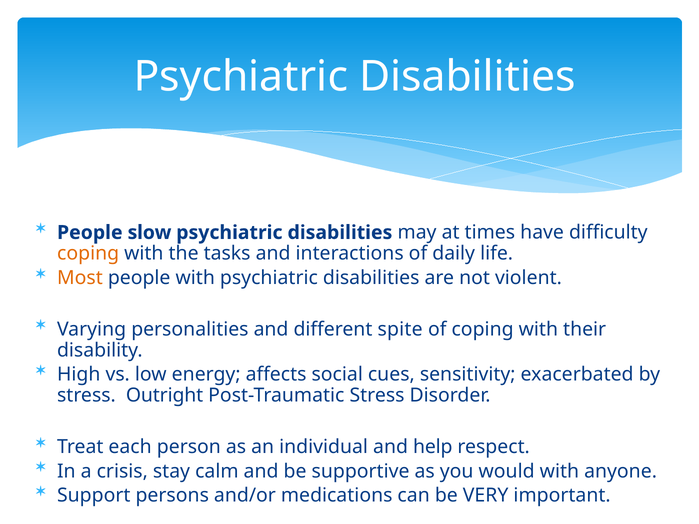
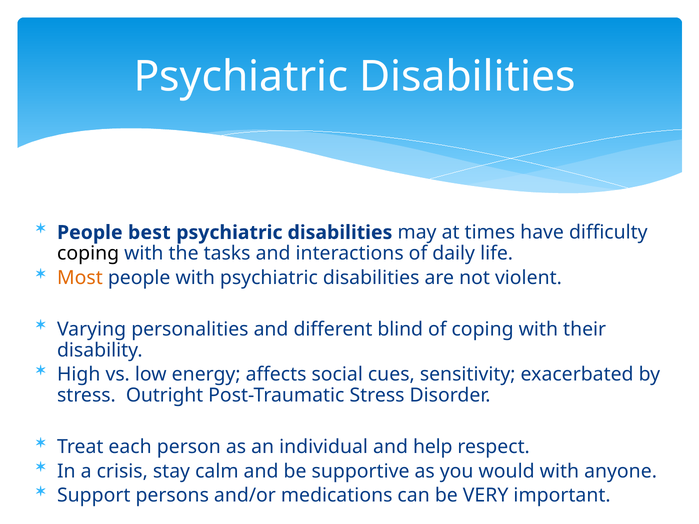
slow: slow -> best (149, 233)
coping colour: orange -> black (88, 254)
spite: spite -> blind (400, 329)
